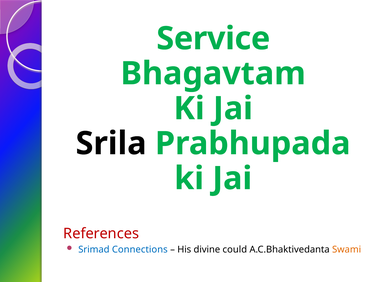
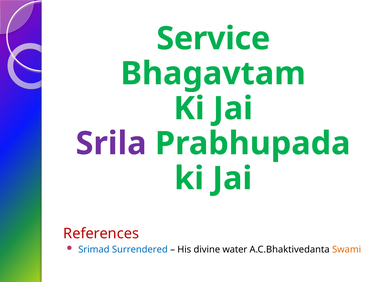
Srila colour: black -> purple (111, 144)
Connections: Connections -> Surrendered (140, 249)
could: could -> water (235, 249)
